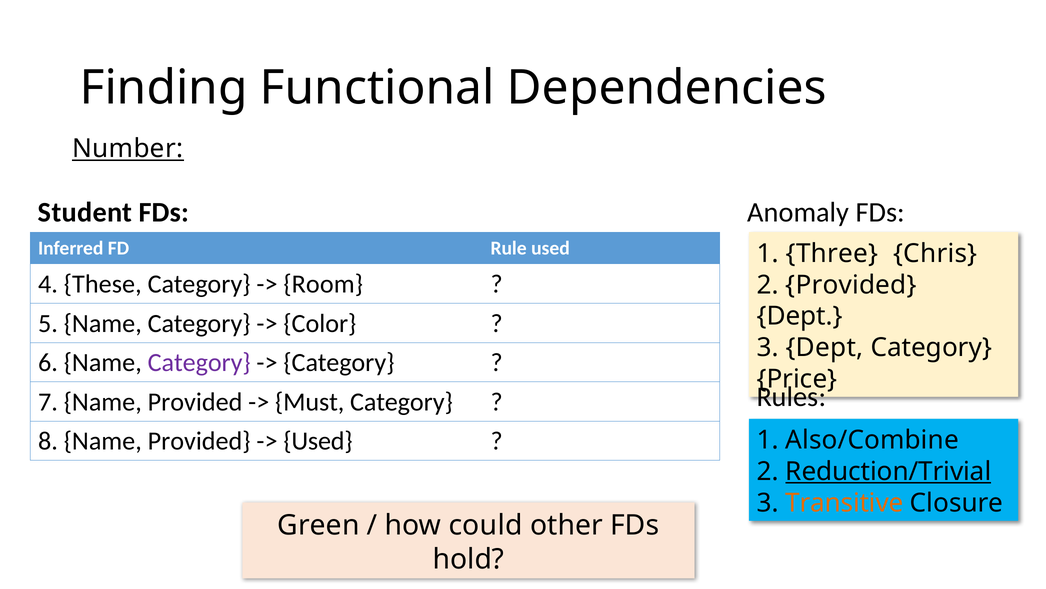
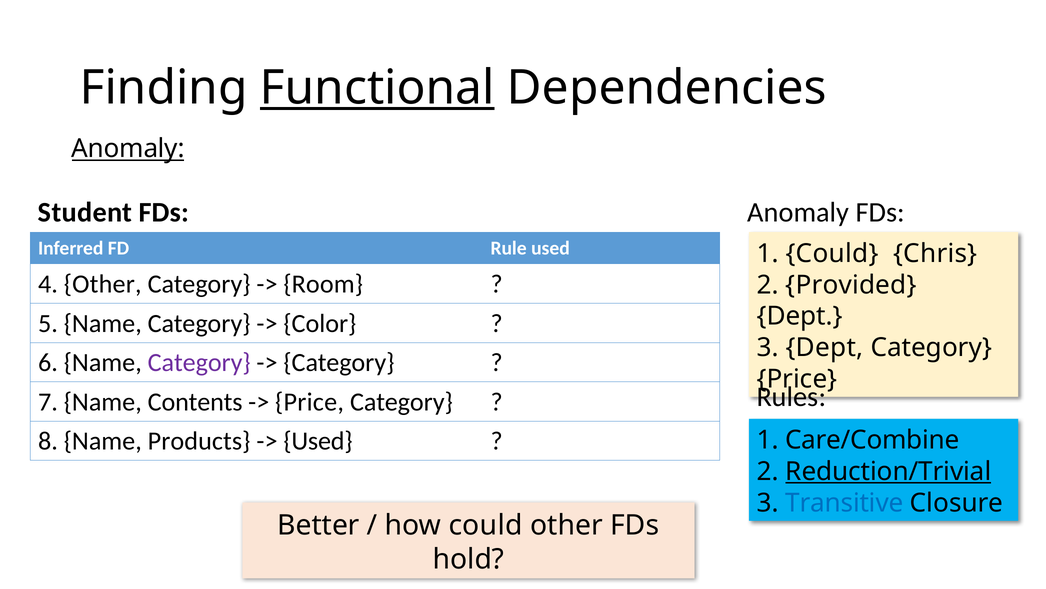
Functional underline: none -> present (377, 88)
Number: Number -> Anomaly (128, 148)
1 Three: Three -> Could (832, 253)
4 These: These -> Other (103, 284)
7 Name Provided: Provided -> Contents (195, 402)
Must: Must -> Price (310, 402)
8 Name Provided: Provided -> Products (199, 441)
Also/Combine: Also/Combine -> Care/Combine (872, 440)
Transitive colour: orange -> blue (844, 503)
Green: Green -> Better (318, 525)
